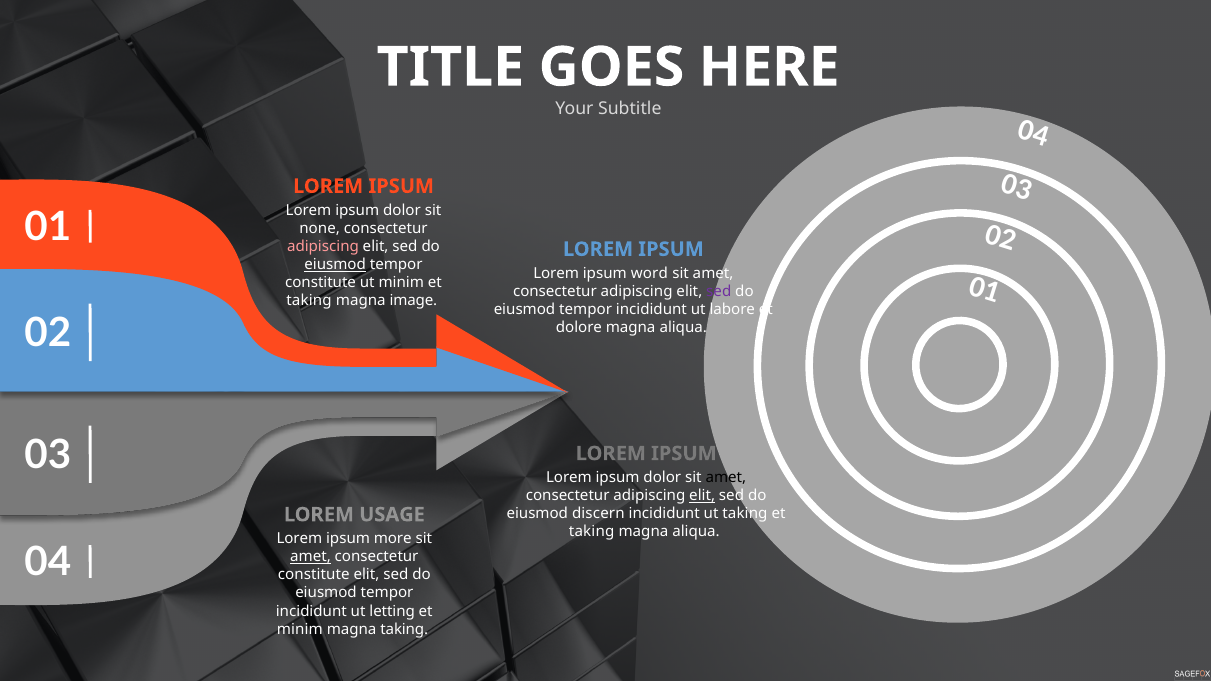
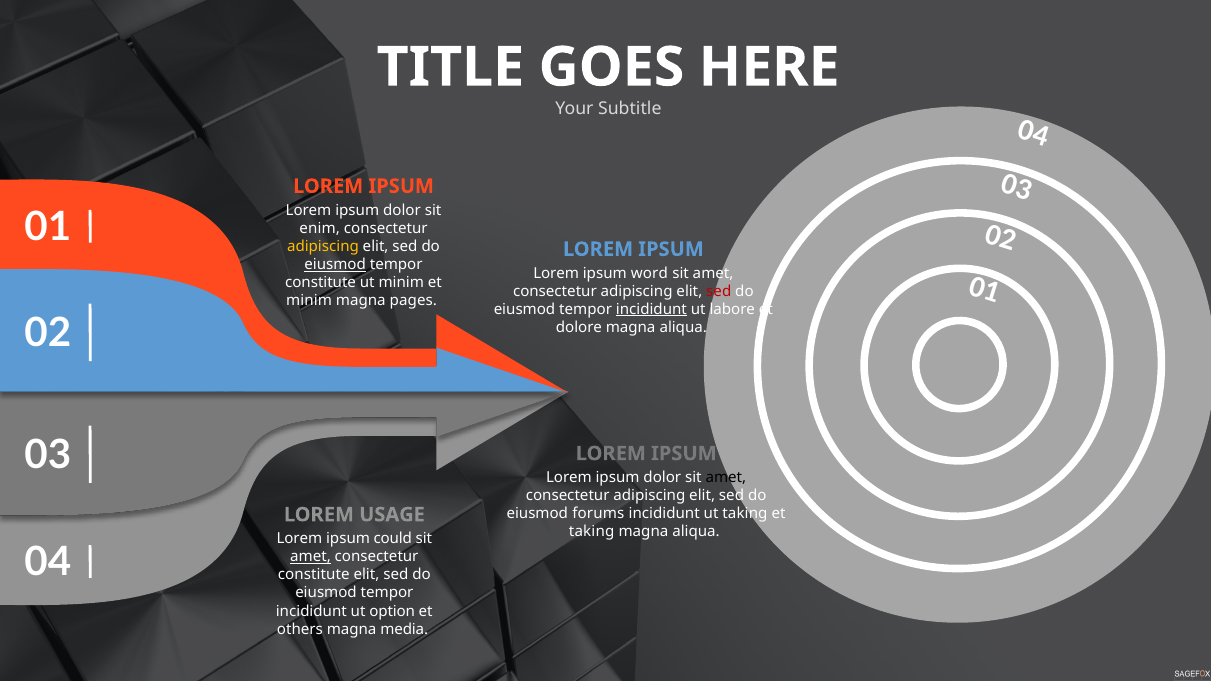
none: none -> enim (320, 228)
adipiscing colour: pink -> yellow (323, 246)
sed colour: purple -> red (719, 291)
taking: taking -> minim (309, 301)
image: image -> pages (413, 301)
incididunt underline: none -> present (651, 309)
elit underline: present -> none (702, 496)
discern: discern -> forums (598, 514)
more: more -> could (393, 539)
letting: letting -> option (392, 611)
minim: minim -> others (300, 629)
magna taking: taking -> media (404, 629)
